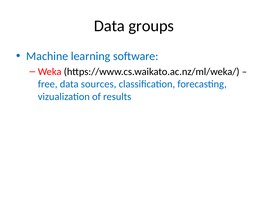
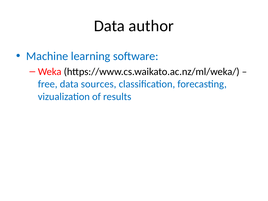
groups: groups -> author (151, 26)
